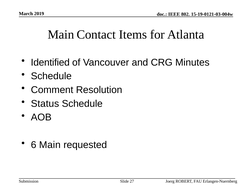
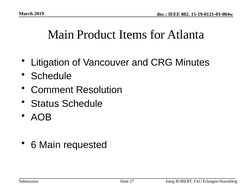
Contact: Contact -> Product (96, 34)
Identified: Identified -> Litigation (50, 62)
